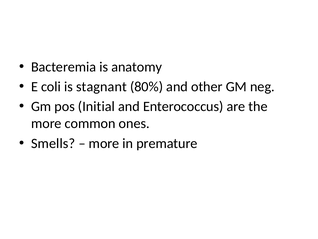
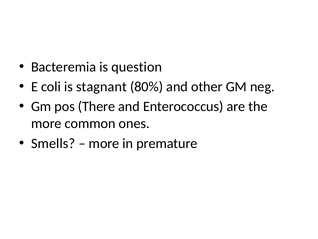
anatomy: anatomy -> question (137, 67)
Initial: Initial -> There (97, 106)
